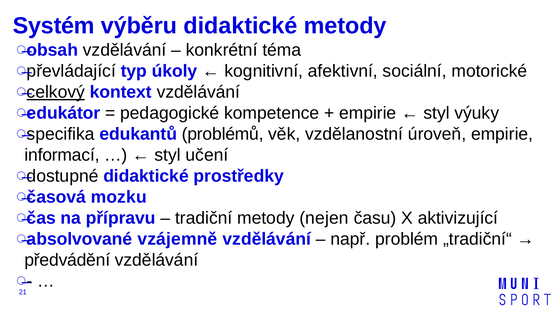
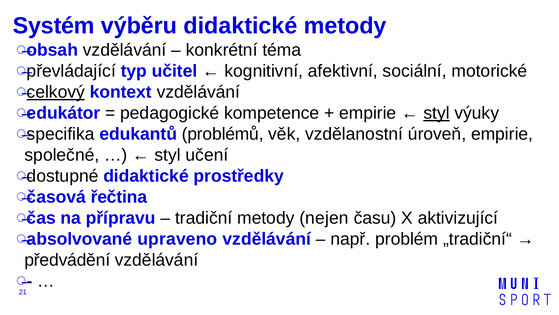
úkoly: úkoly -> učitel (175, 71)
styl underline: none -> present (437, 113)
informací: informací -> společné (62, 155)
mozku: mozku -> řečtina (119, 197)
vzájemně: vzájemně -> upraveno (177, 239)
